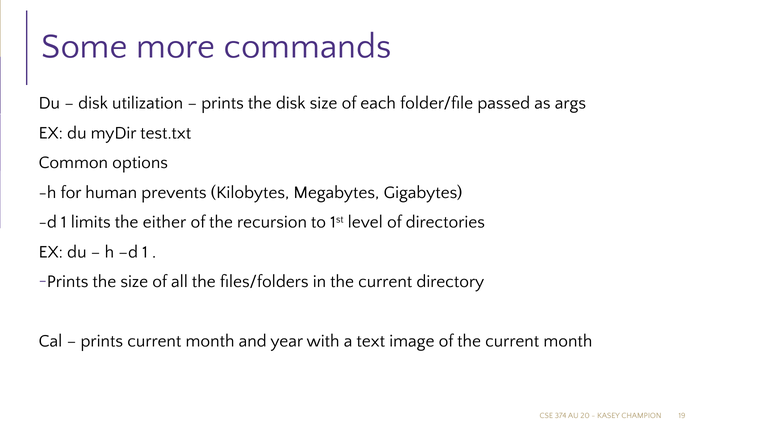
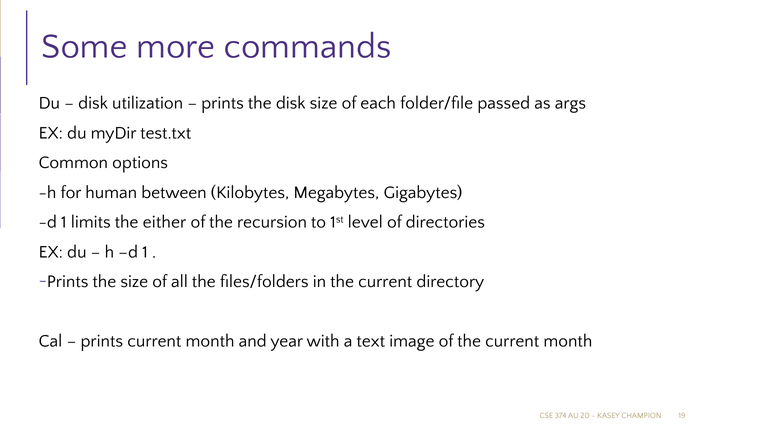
prevents: prevents -> between (174, 192)
